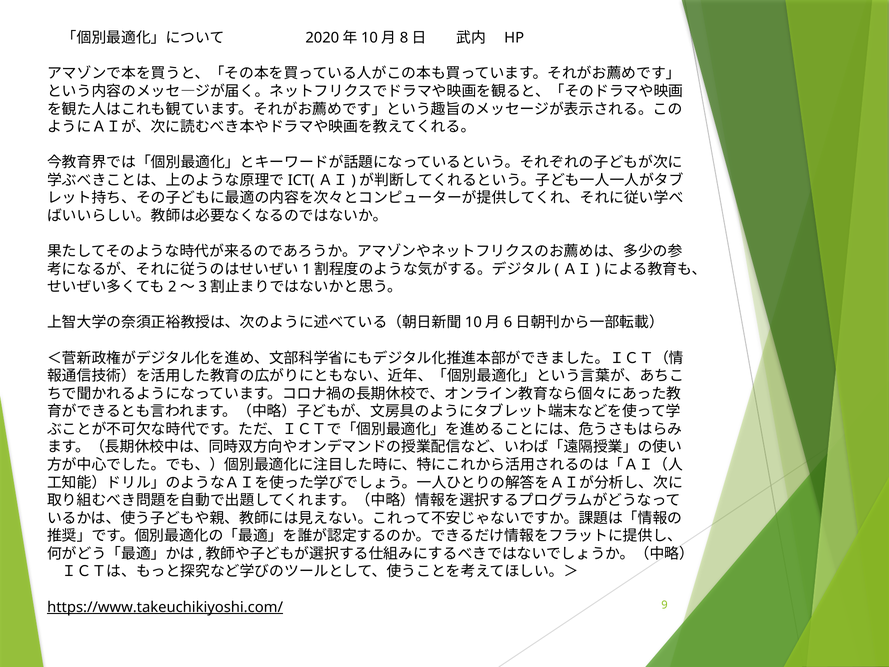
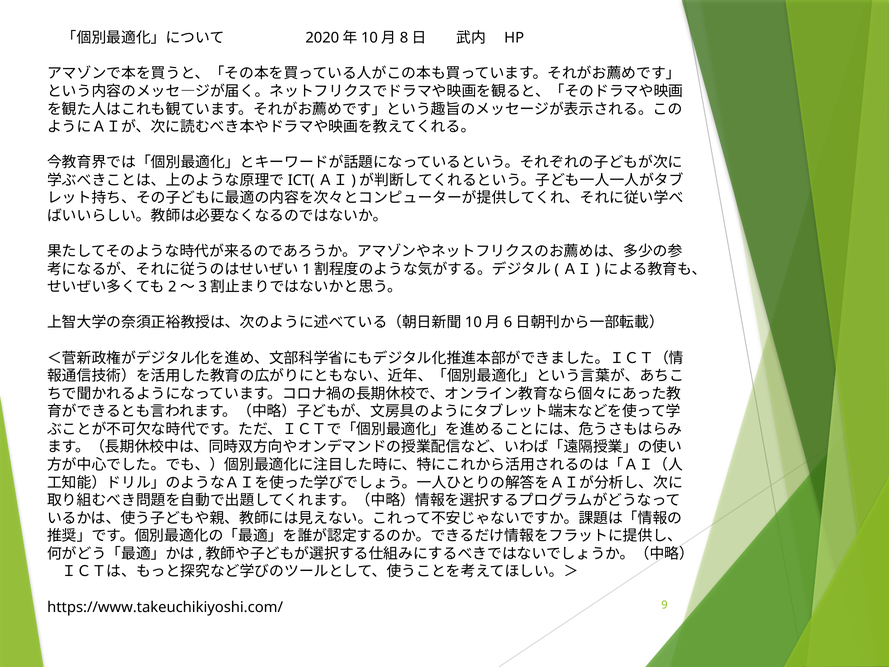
https://www.takeuchikiyoshi.com/ underline: present -> none (165, 607)
